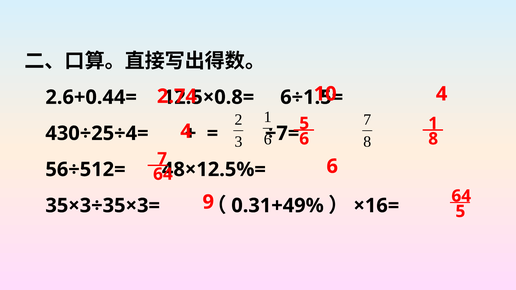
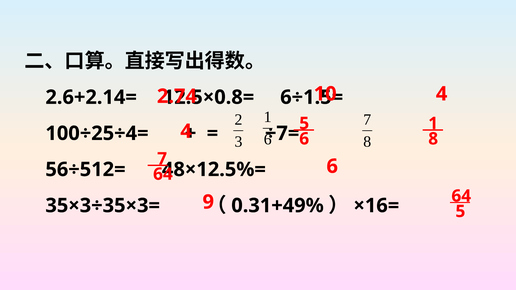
2.6+0.44=: 2.6+0.44= -> 2.6+2.14= (91, 97)
430÷25÷4=: 430÷25÷4= -> 100÷25÷4= (97, 133)
